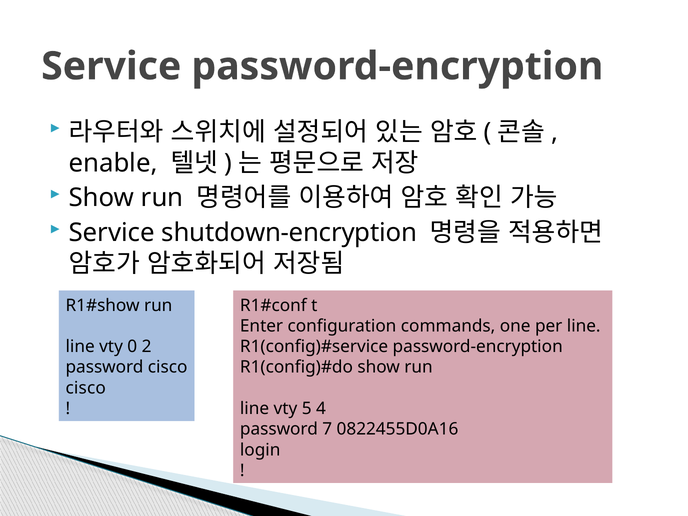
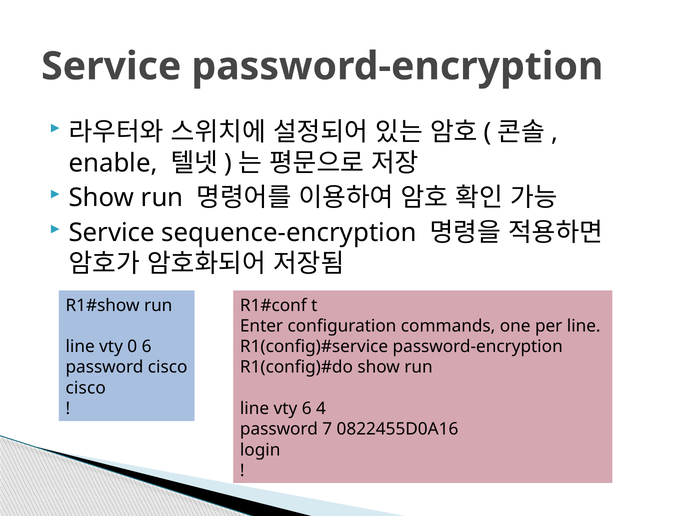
shutdown-encryption: shutdown-encryption -> sequence-encryption (289, 233)
0 2: 2 -> 6 (147, 347)
vty 5: 5 -> 6 (307, 409)
